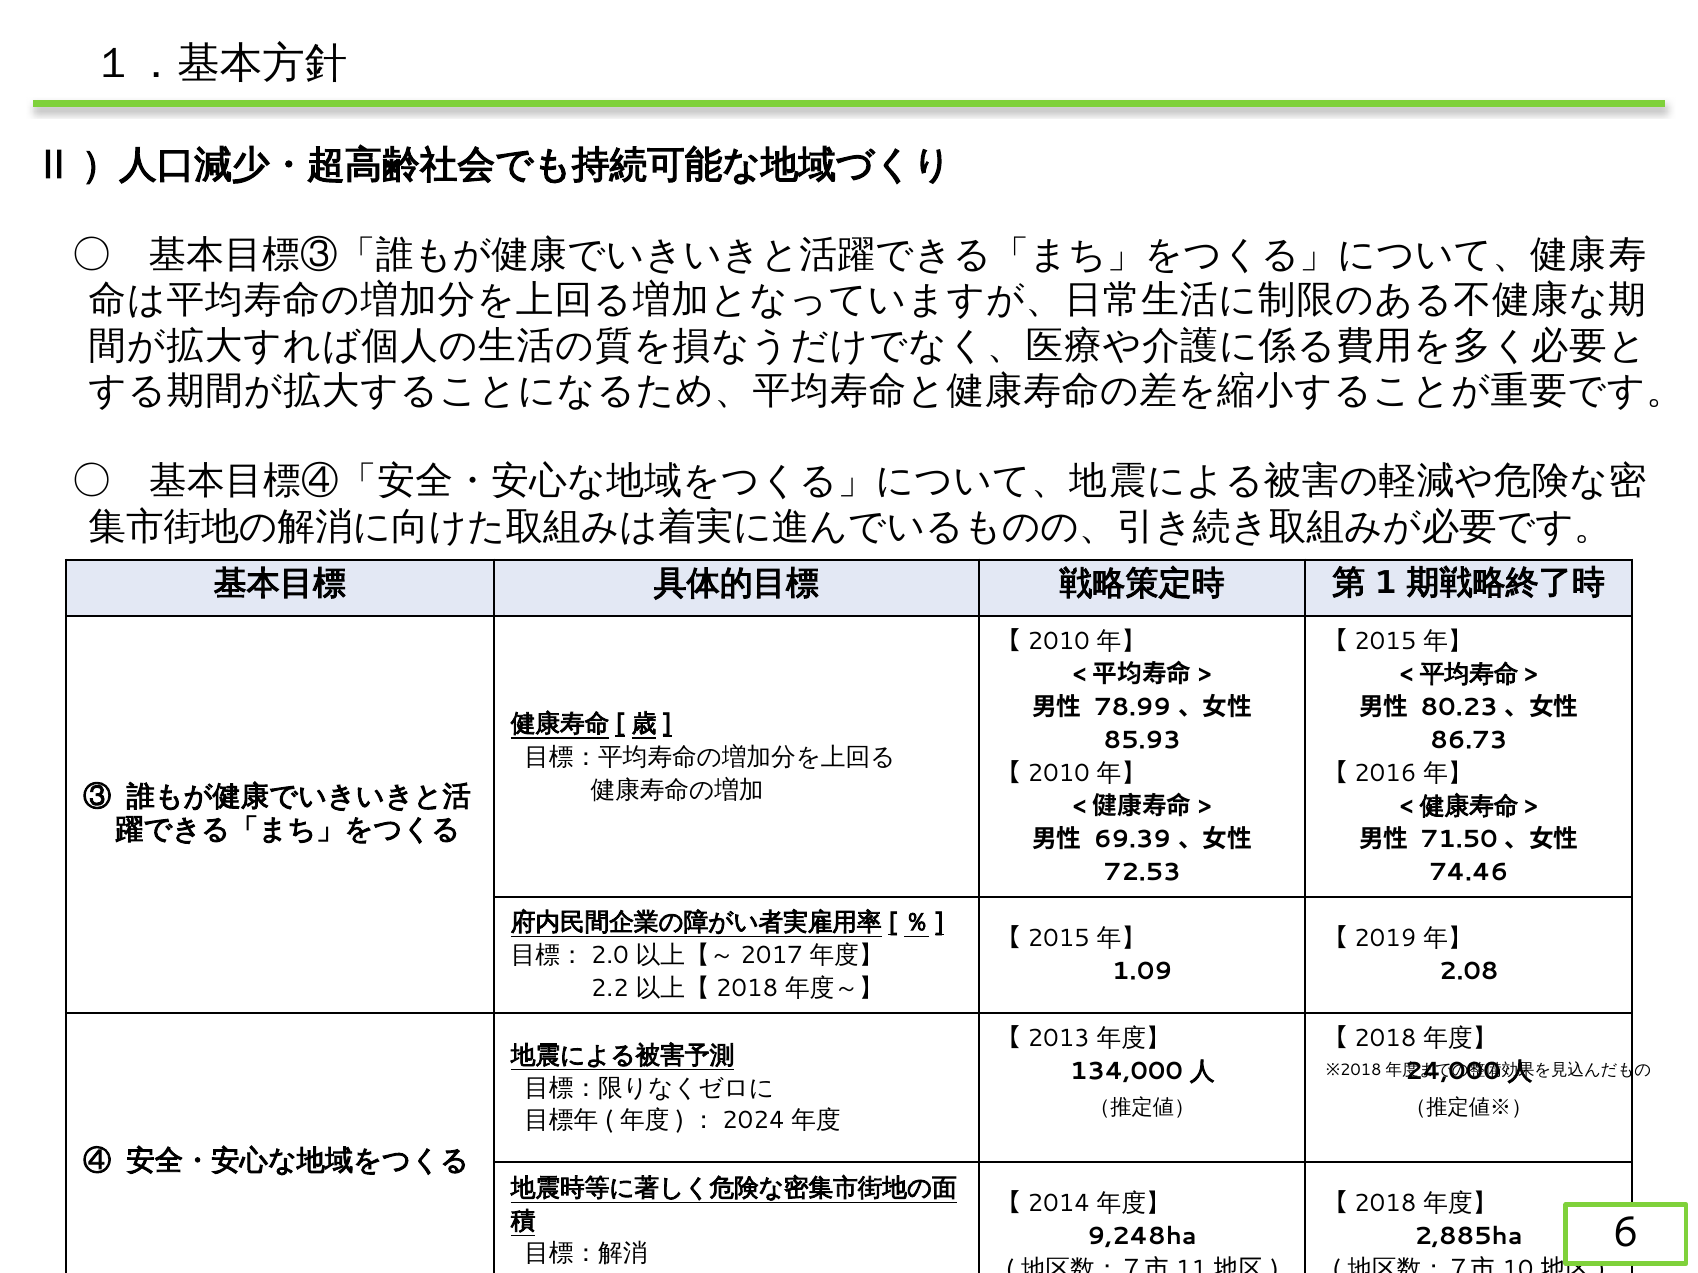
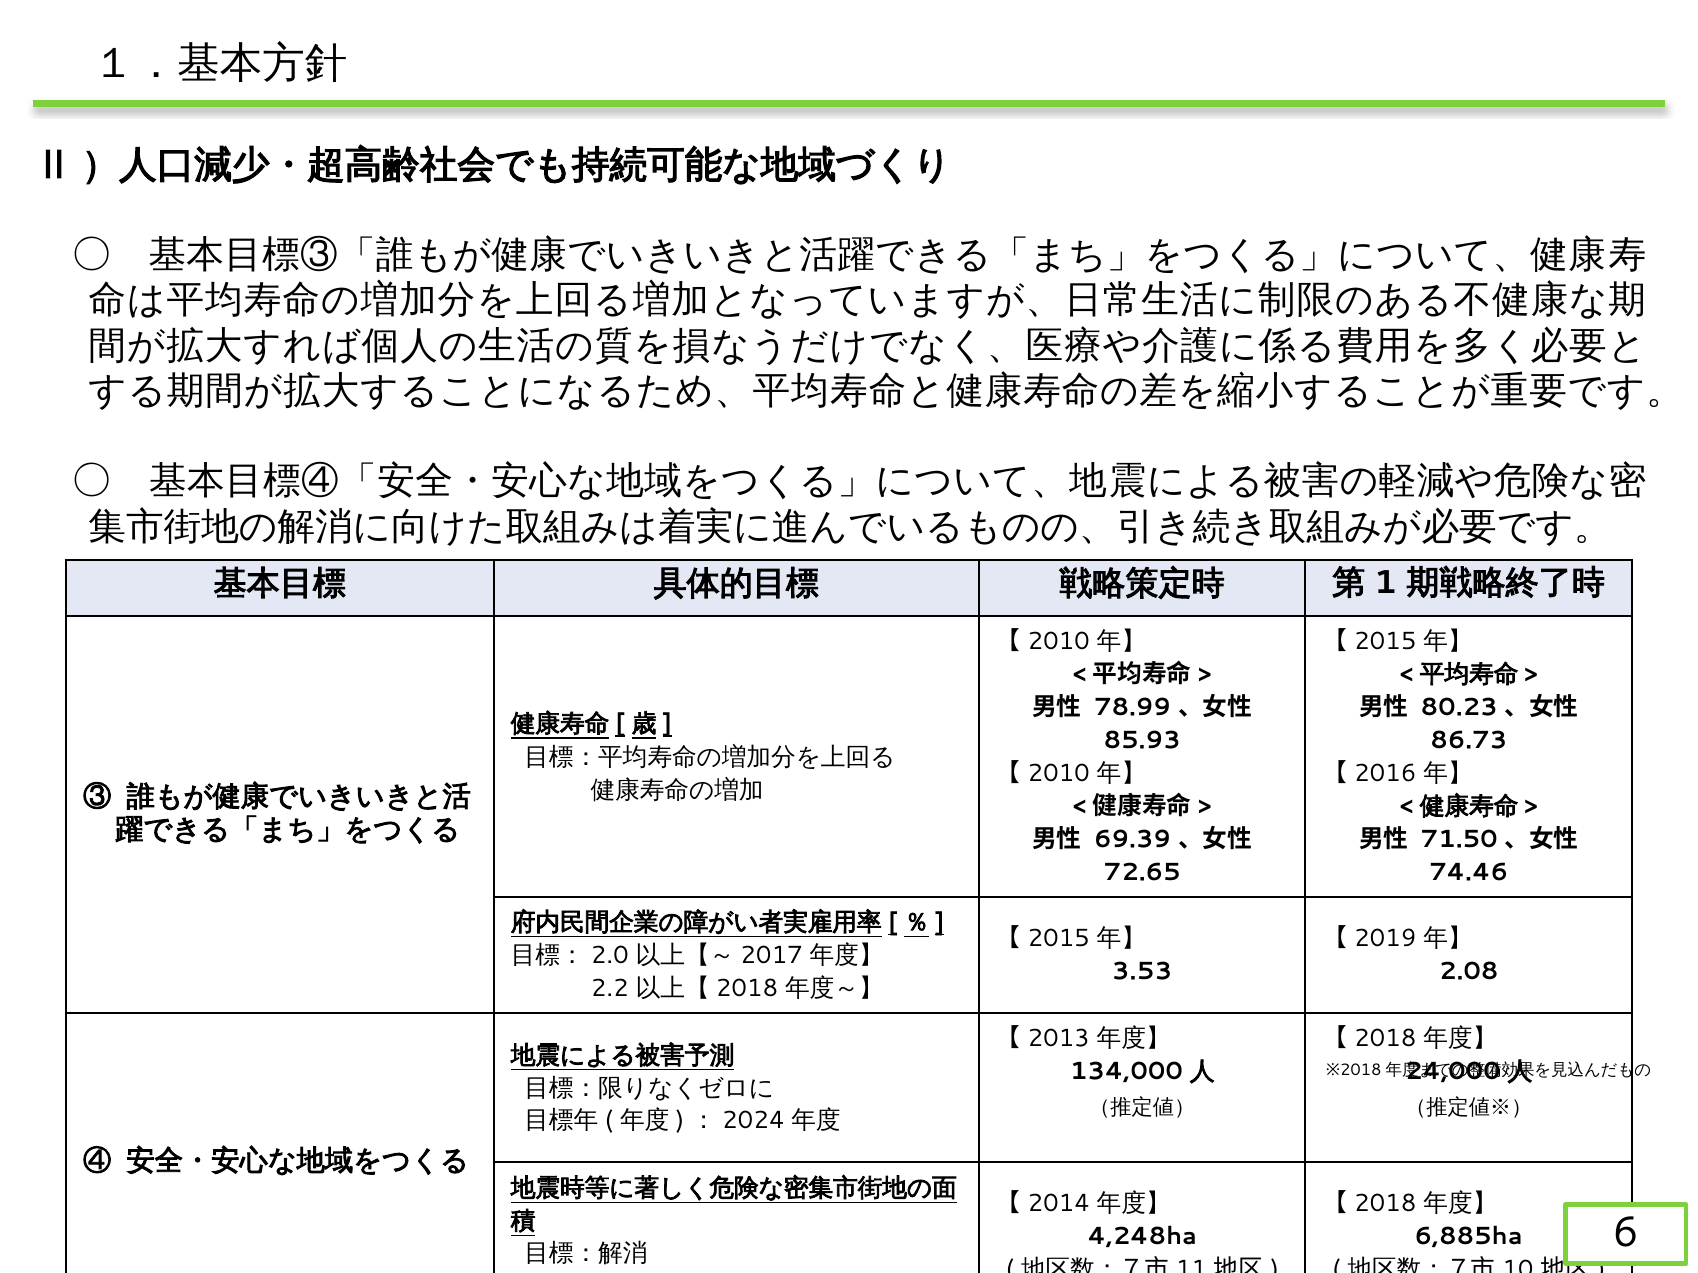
72.53: 72.53 -> 72.65 (1142, 872)
1.09: 1.09 -> 3.53 (1142, 972)
9,248ha: 9,248ha -> 4,248ha (1142, 1237)
2,885ha: 2,885ha -> 6,885ha (1469, 1237)
